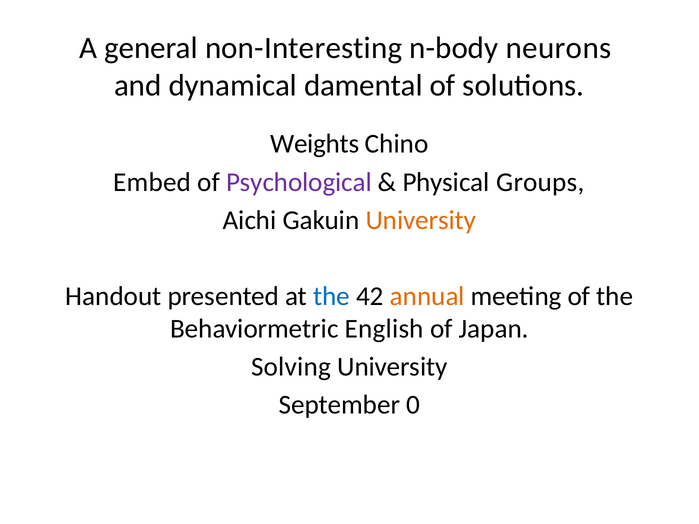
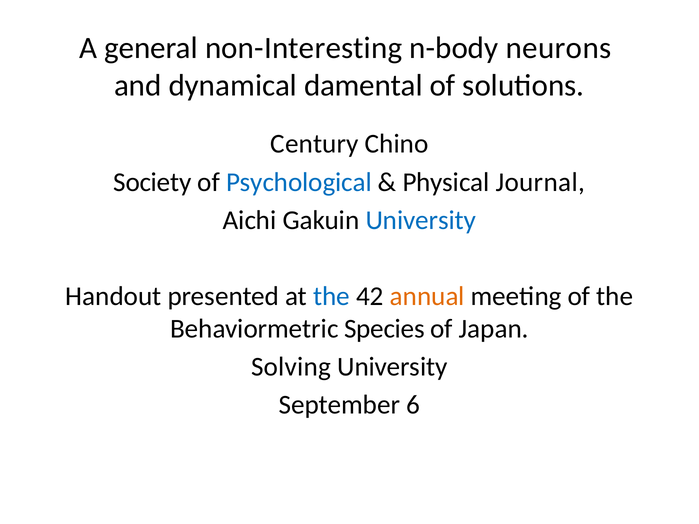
Weights: Weights -> Century (315, 144)
Embed: Embed -> Society (152, 182)
Psychological colour: purple -> blue (299, 182)
Groups: Groups -> Journal (540, 182)
University colour: orange -> blue (421, 220)
English: English -> Species (385, 329)
0: 0 -> 6 (413, 405)
